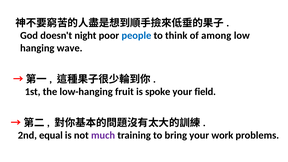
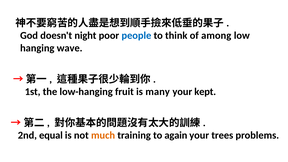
spoke: spoke -> many (158, 92)
field: field -> kept (205, 92)
much colour: purple -> orange (103, 135)
bring: bring -> again (176, 135)
work: work -> trees (222, 135)
